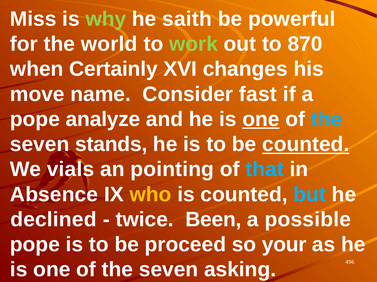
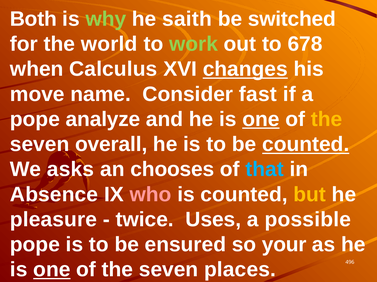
Miss: Miss -> Both (33, 19)
powerful: powerful -> switched (292, 19)
870: 870 -> 678 (305, 44)
Certainly: Certainly -> Calculus (113, 69)
changes underline: none -> present (245, 69)
the colour: light blue -> yellow (327, 120)
stands: stands -> overall (111, 145)
vials: vials -> asks (71, 170)
pointing: pointing -> chooses (172, 170)
who colour: yellow -> pink (151, 195)
but colour: light blue -> yellow (310, 195)
declined: declined -> pleasure (53, 220)
Been: Been -> Uses (213, 220)
proceed: proceed -> ensured (185, 245)
one underline: none -> present (52, 270)
asking: asking -> places (240, 270)
